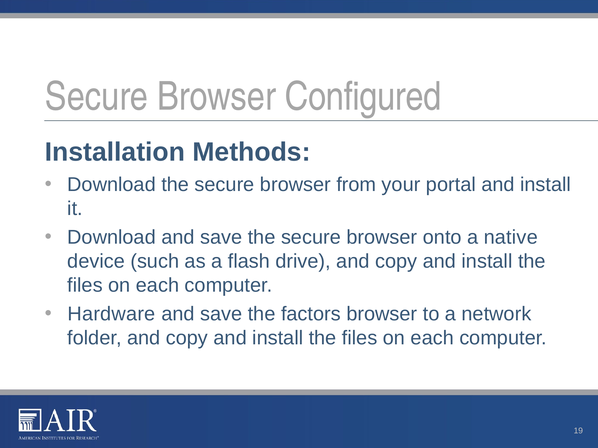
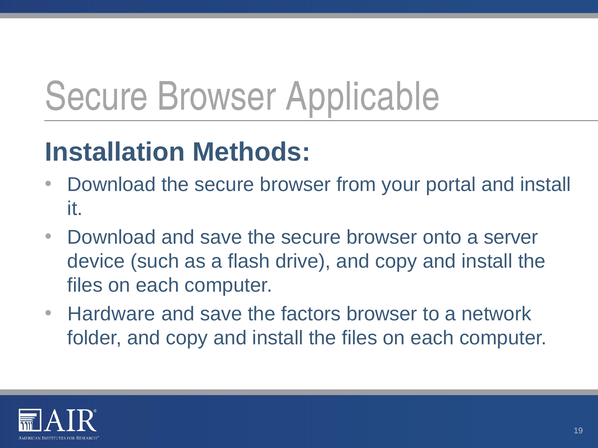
Configured: Configured -> Applicable (363, 97)
native: native -> server (511, 238)
